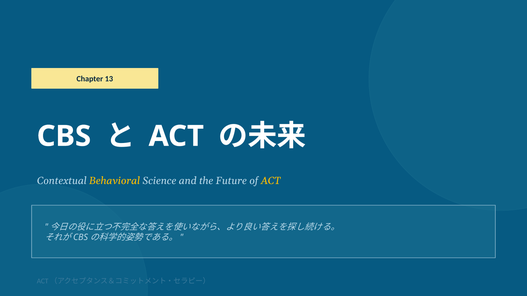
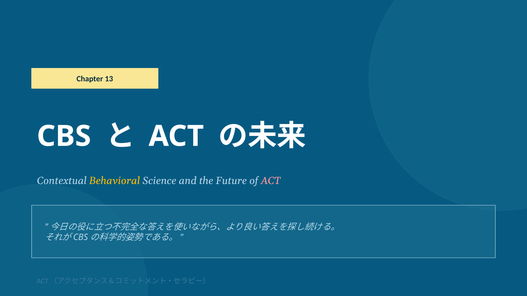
ACT colour: yellow -> pink (271, 181)
